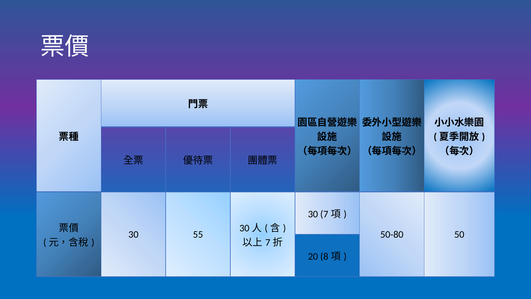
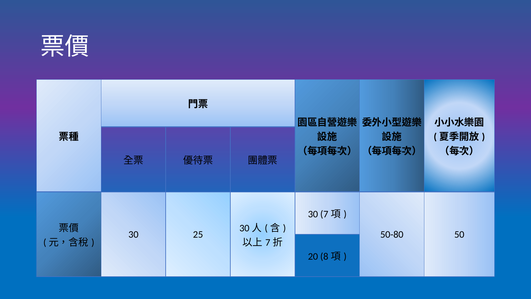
55: 55 -> 25 (198, 234)
